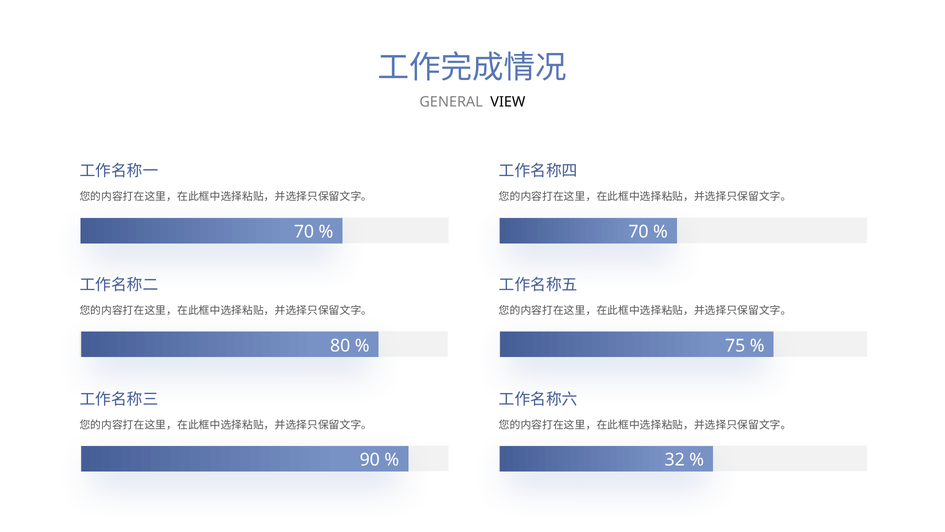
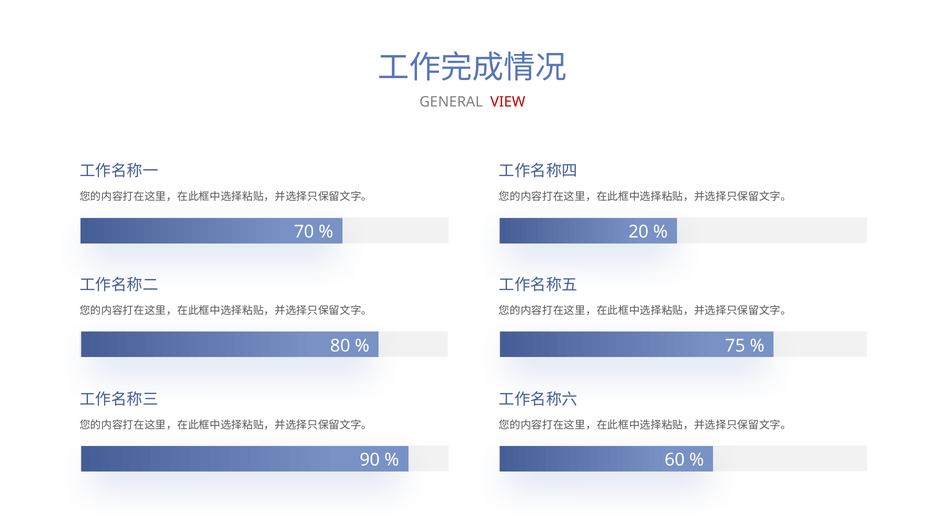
VIEW colour: black -> red (508, 102)
70: 70 -> 20 (639, 232)
32: 32 -> 60 (675, 460)
